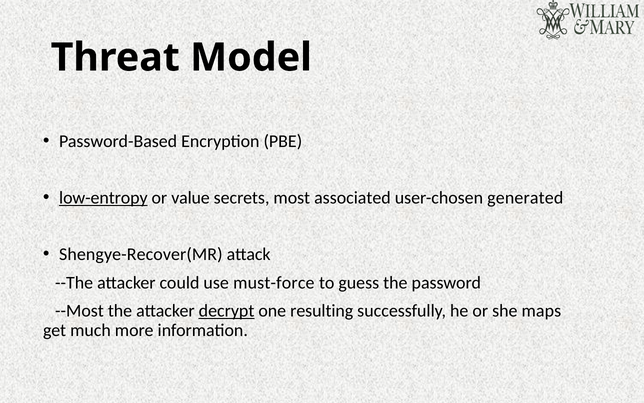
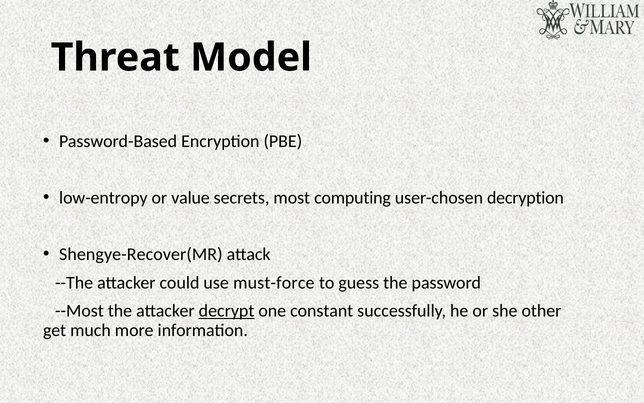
low-entropy underline: present -> none (103, 197)
associated: associated -> computing (353, 197)
generated: generated -> decryption (525, 197)
resulting: resulting -> constant (322, 311)
maps: maps -> other (541, 311)
